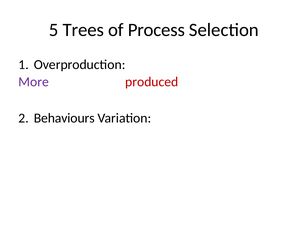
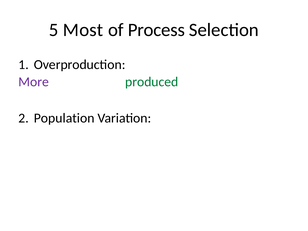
Trees: Trees -> Most (83, 30)
produced colour: red -> green (152, 82)
Behaviours: Behaviours -> Population (64, 118)
